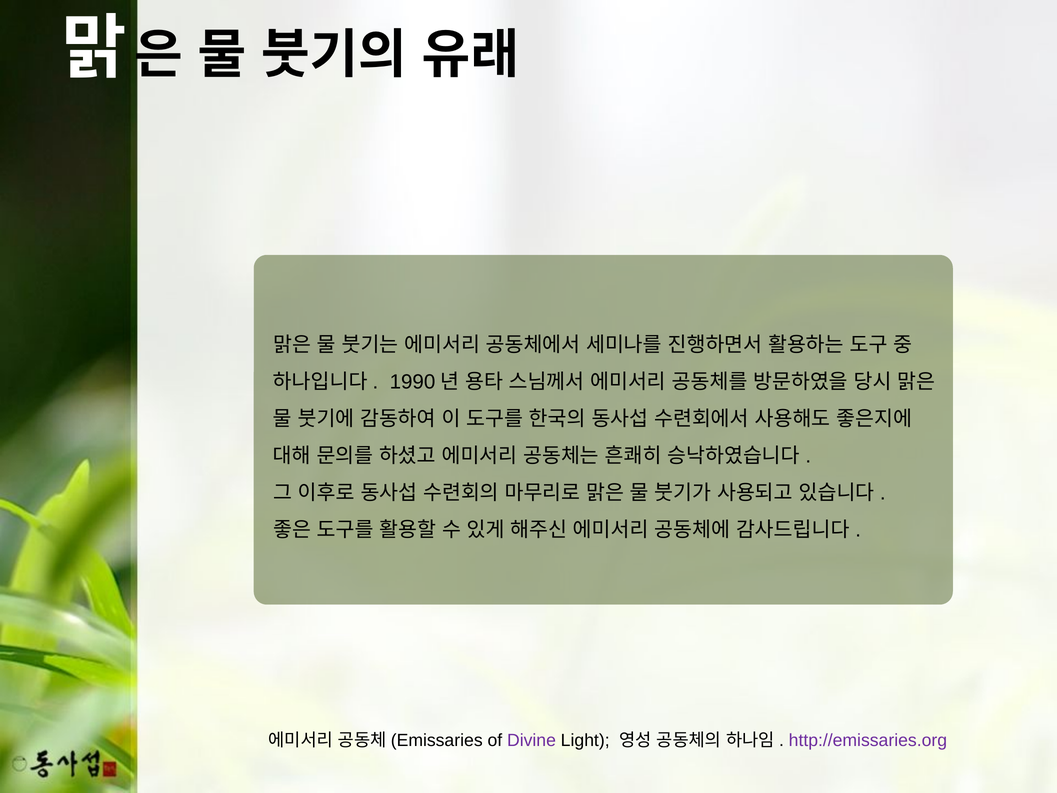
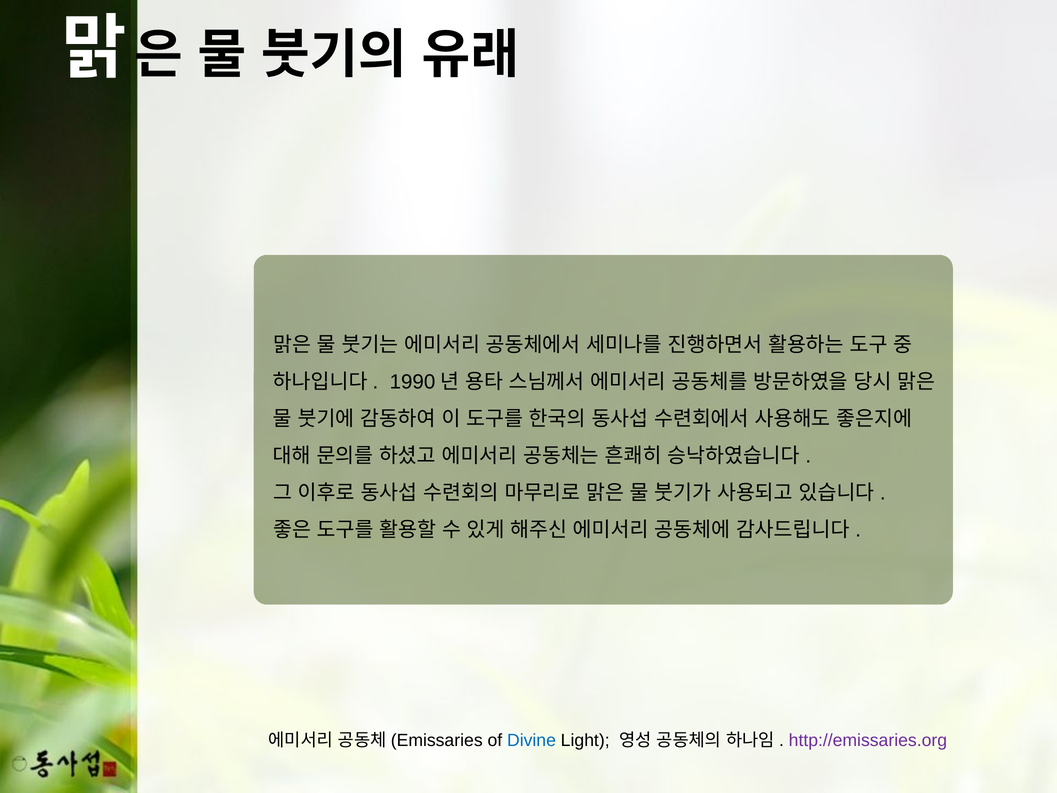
Divine colour: purple -> blue (532, 740)
